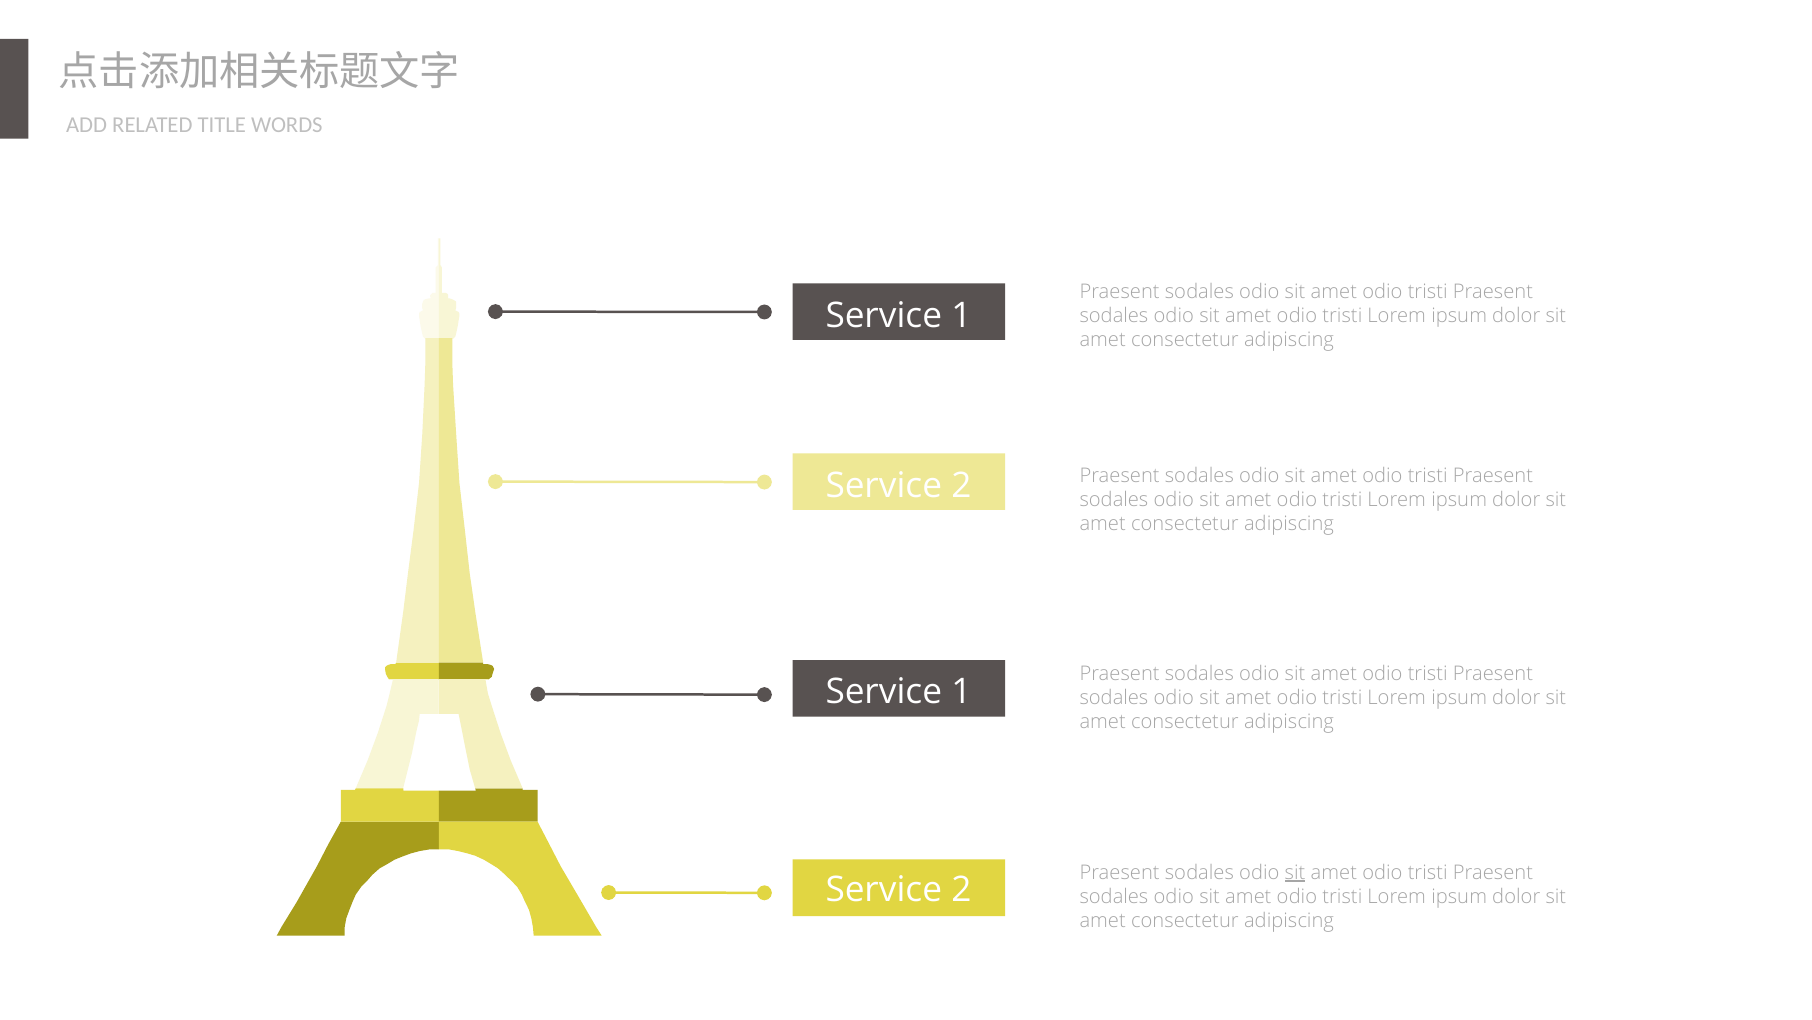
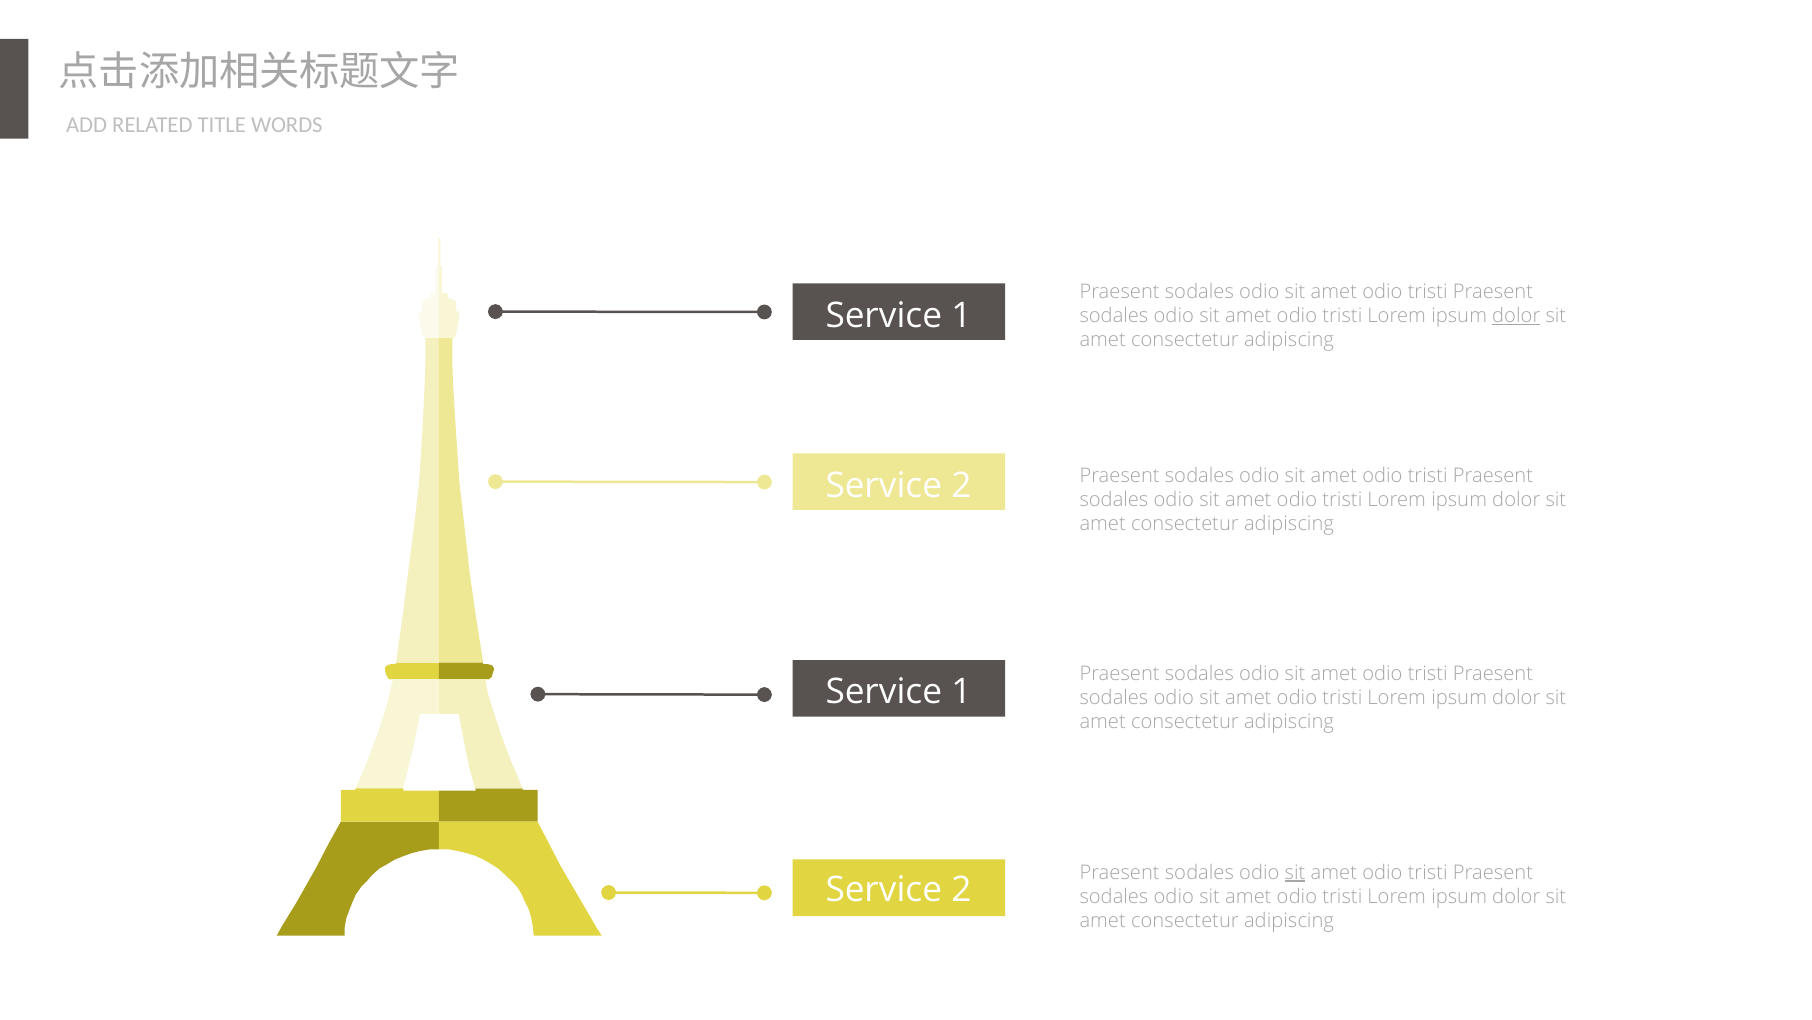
dolor underline: none -> present (1516, 315)
